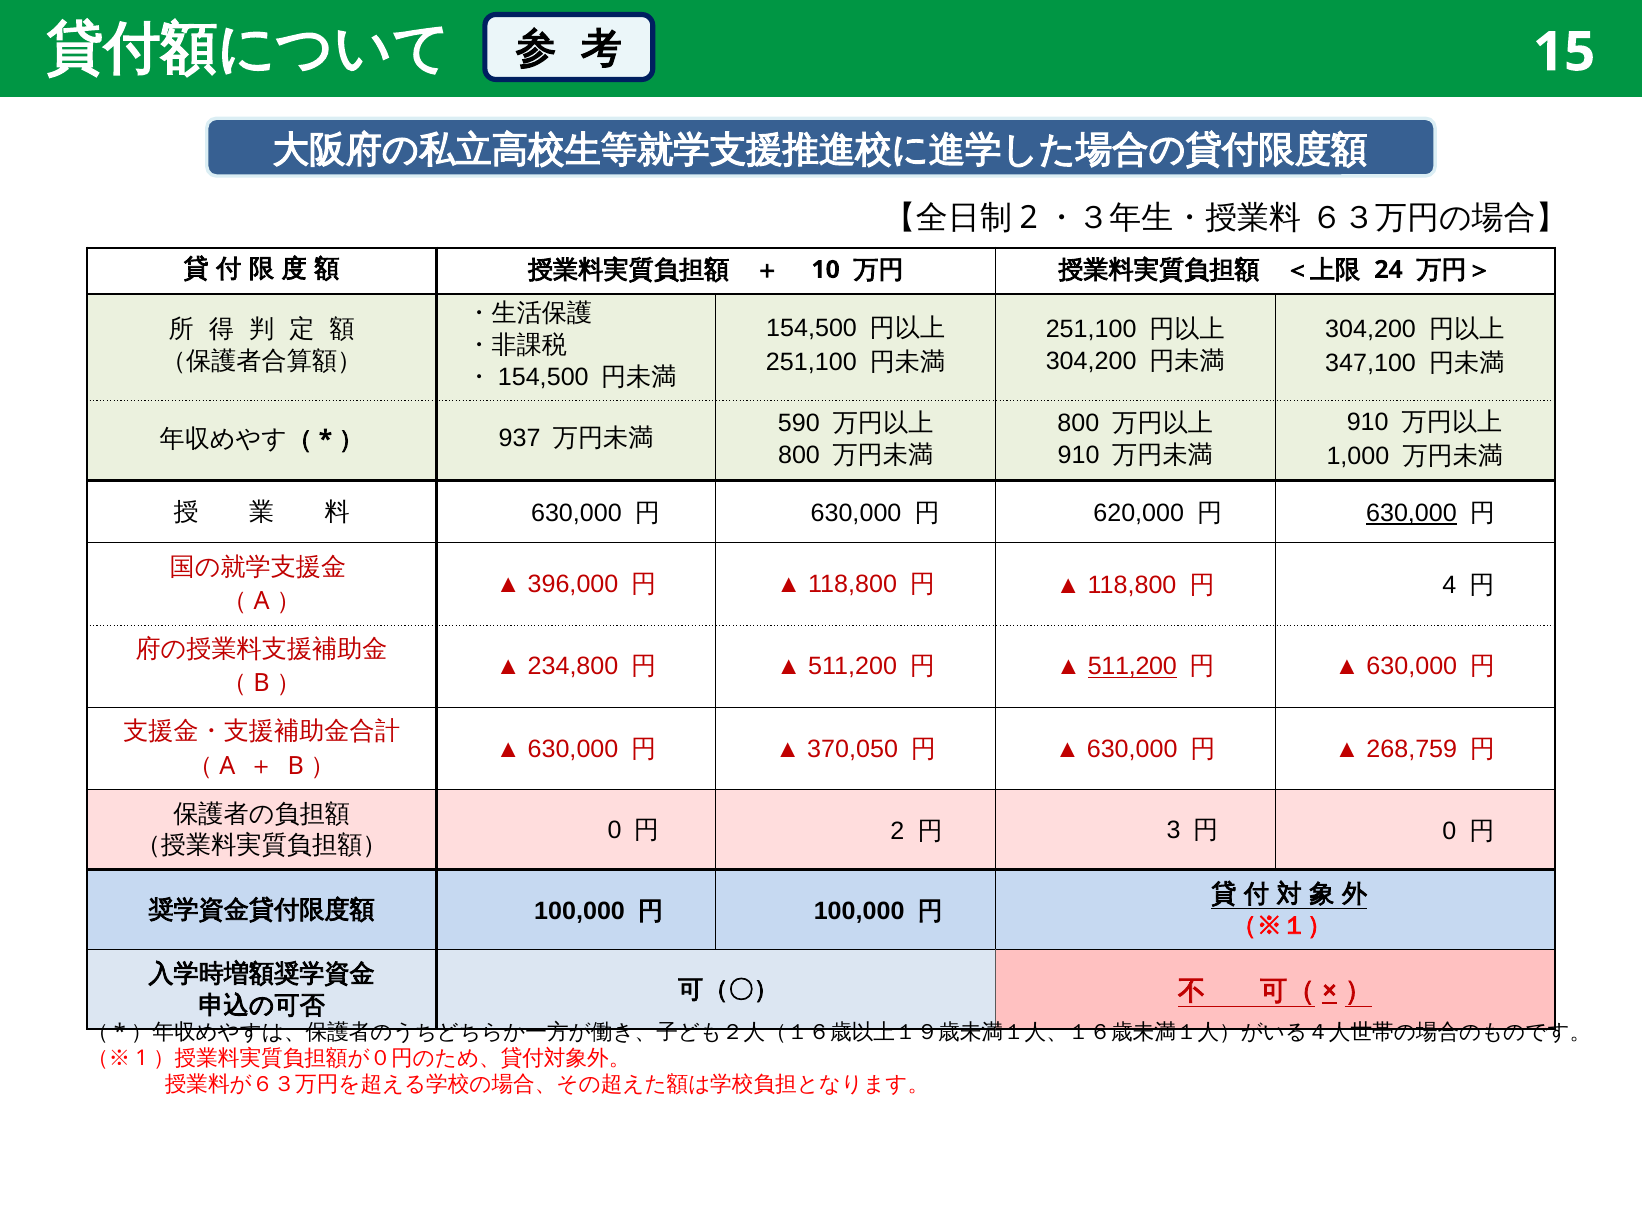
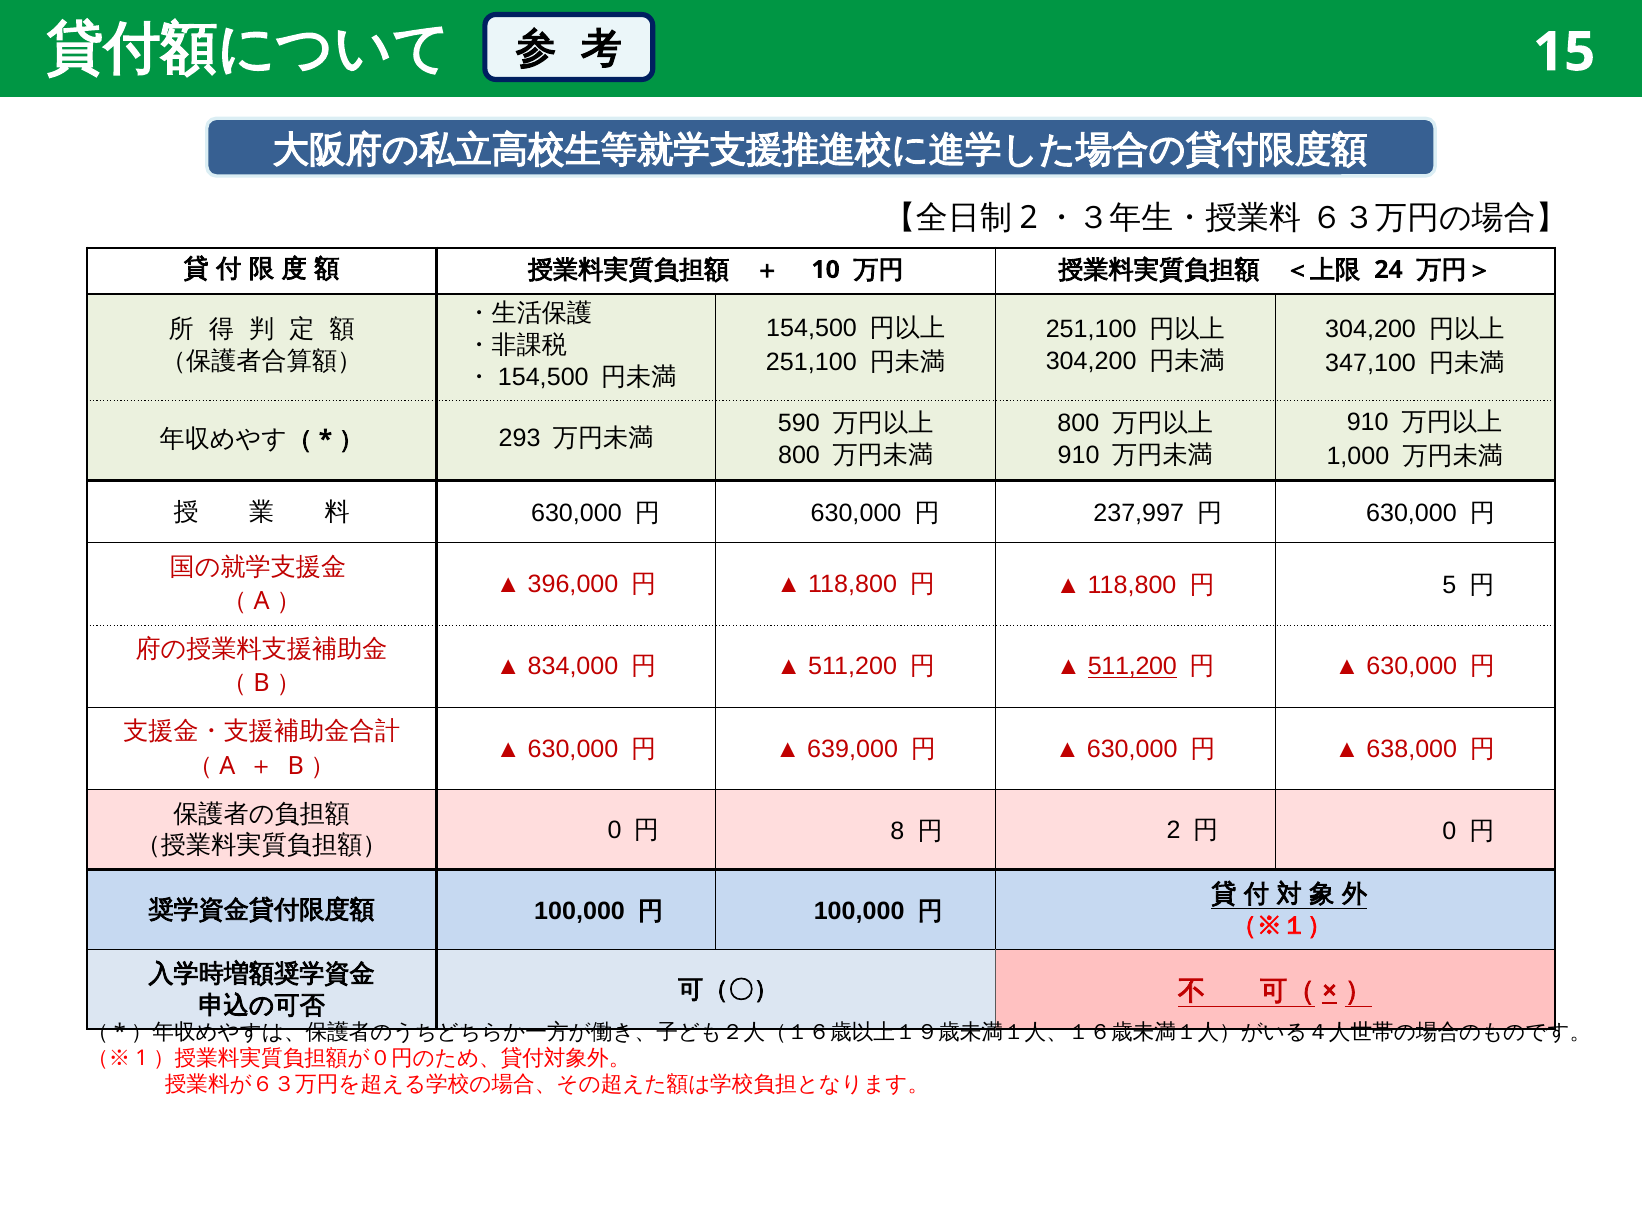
937: 937 -> 293 (520, 438)
620,000: 620,000 -> 237,997 (1139, 513)
630,000 underline: present -> none (1411, 513)
4: 4 -> 5 (1449, 586)
234,800: 234,800 -> 834,000 (573, 667)
370,050: 370,050 -> 639,000 (853, 749)
268,759: 268,759 -> 638,000 (1412, 749)
2: 2 -> 8 (897, 831)
3: 3 -> 2 (1174, 830)
